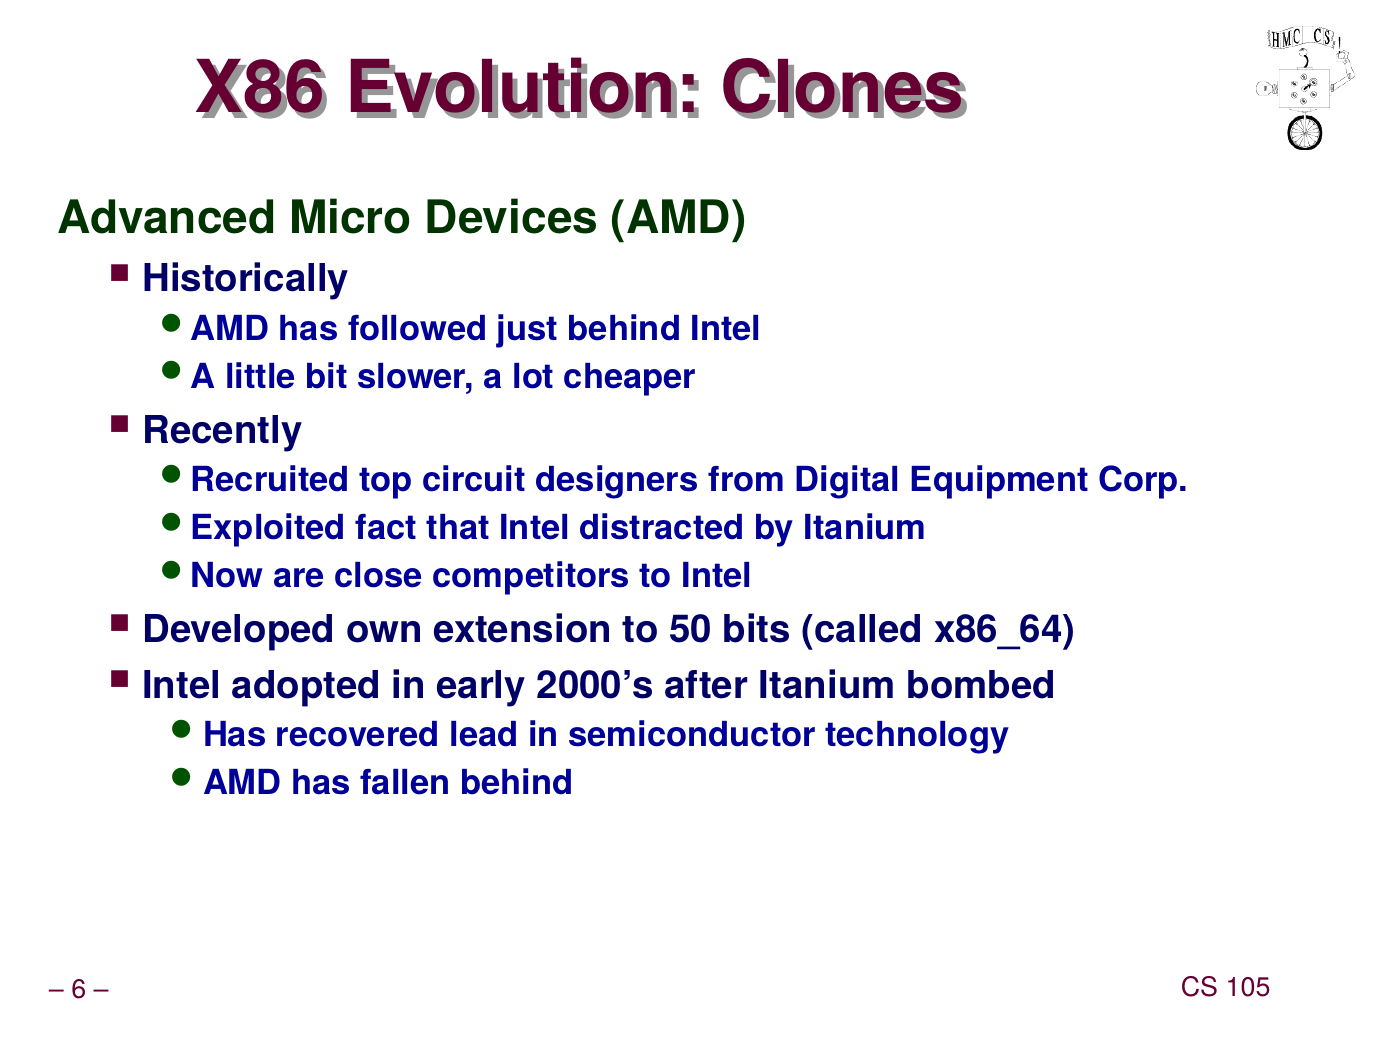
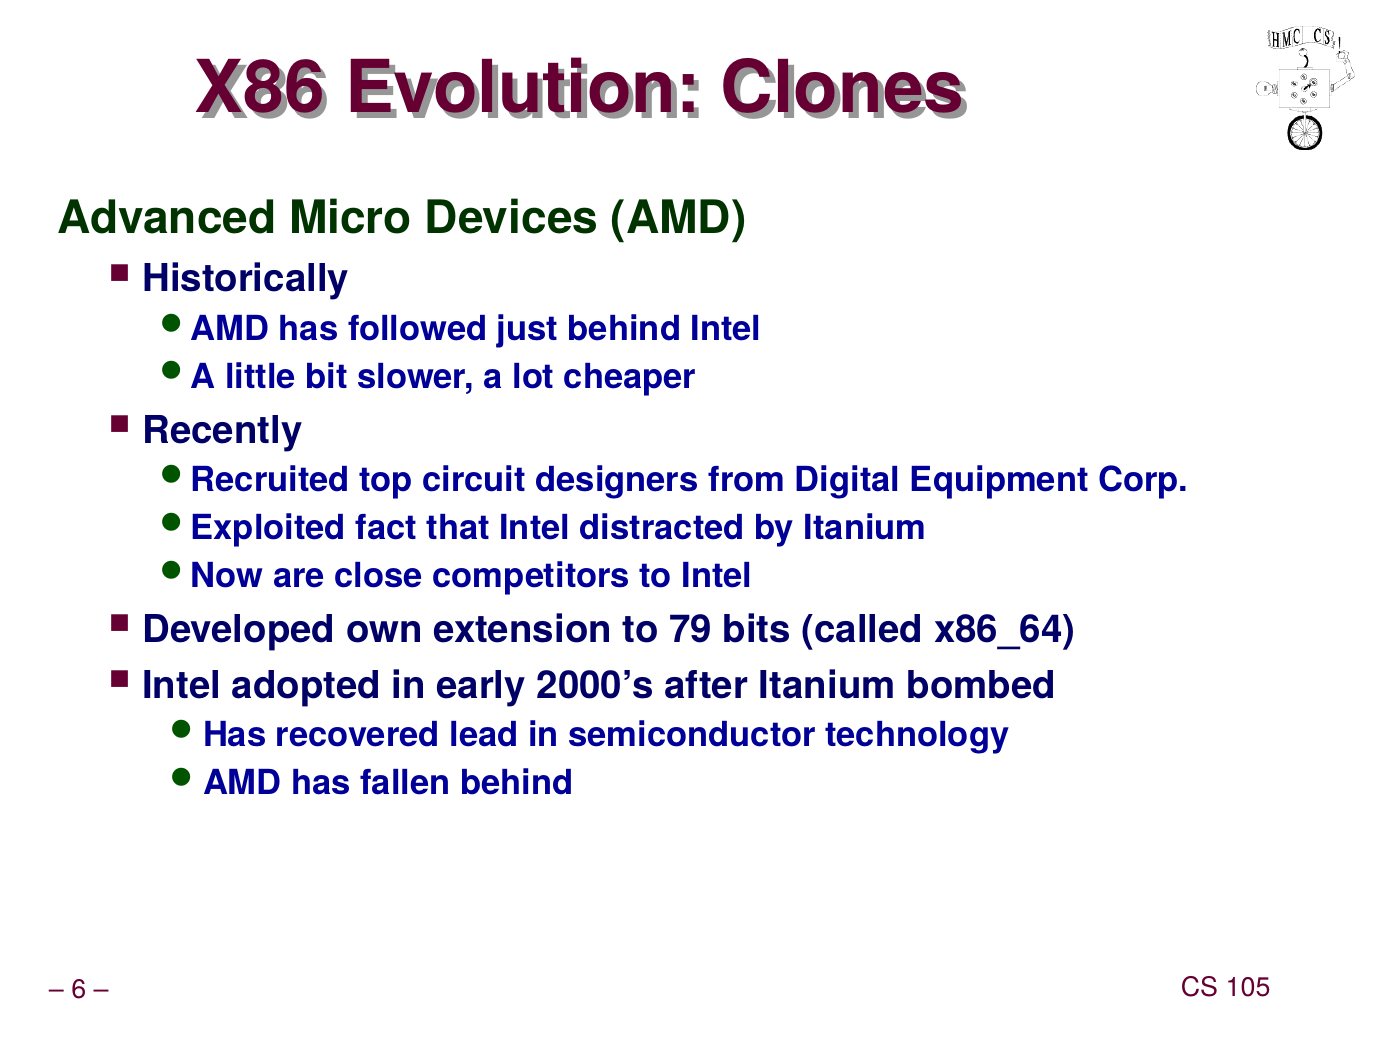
50: 50 -> 79 (691, 630)
